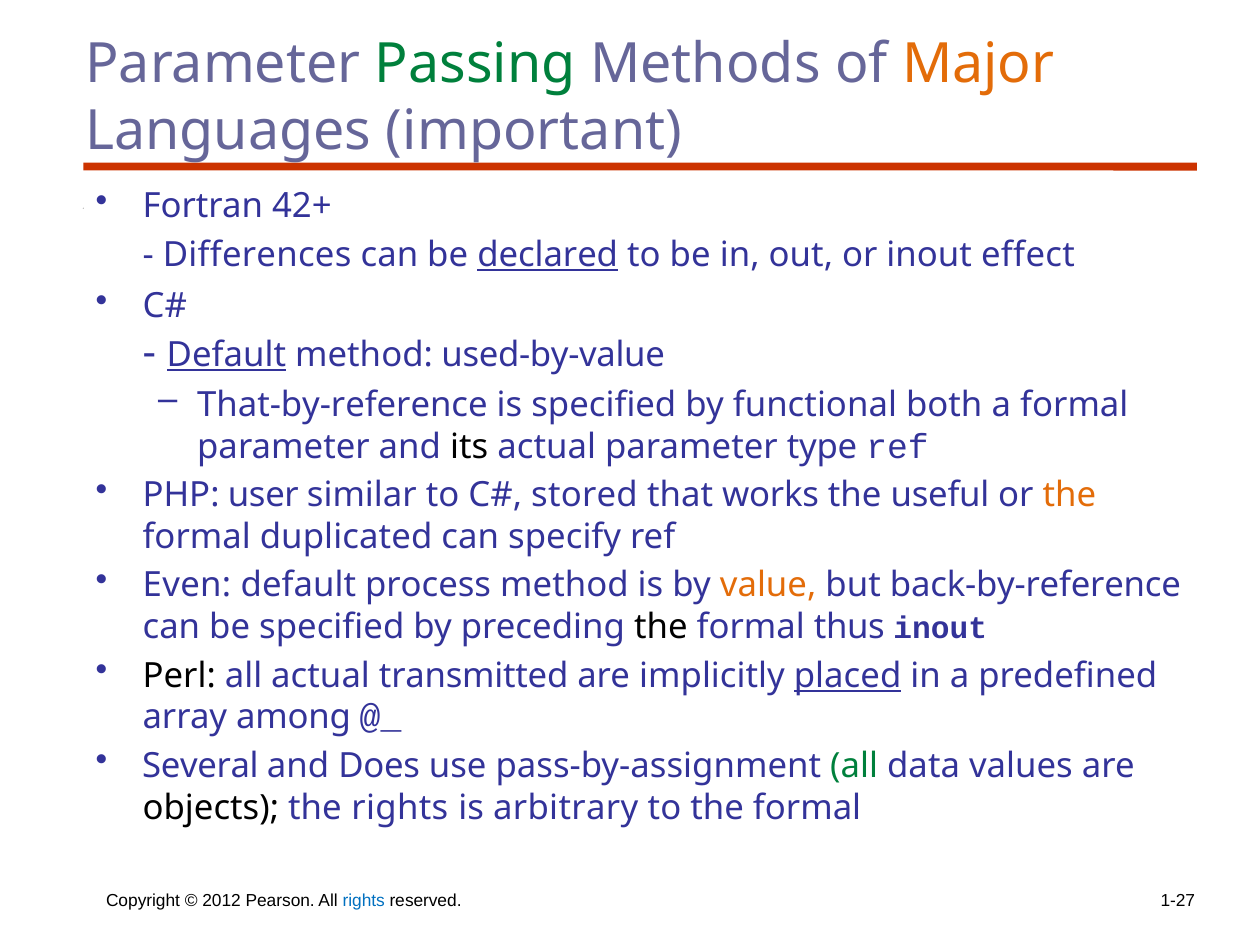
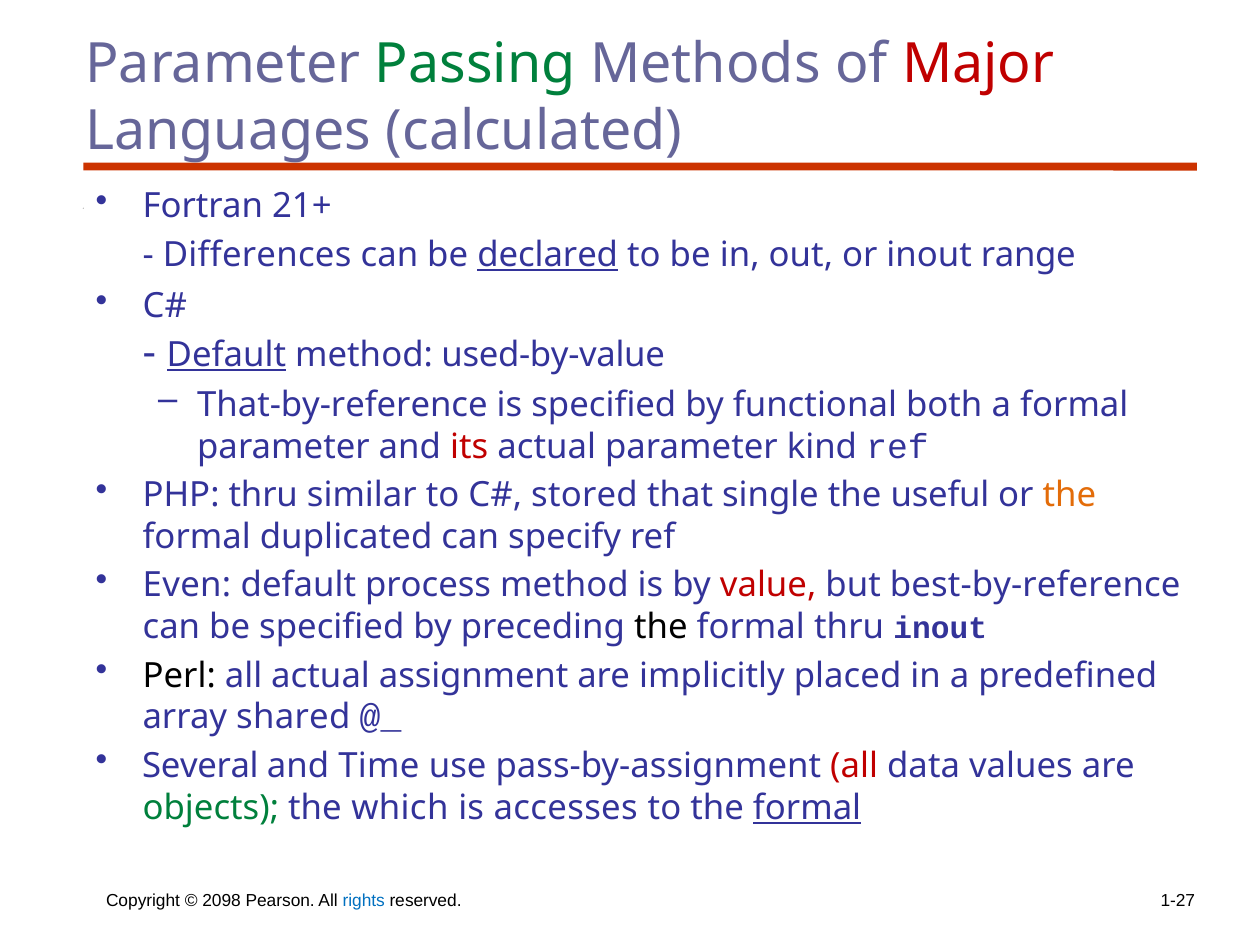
Major colour: orange -> red (978, 64)
important: important -> calculated (534, 131)
42+: 42+ -> 21+ (302, 206)
effect: effect -> range (1028, 255)
its colour: black -> red (469, 447)
type: type -> kind (822, 447)
PHP user: user -> thru (263, 495)
works: works -> single (770, 495)
value colour: orange -> red (768, 585)
back-by-reference: back-by-reference -> best-by-reference (1035, 585)
formal thus: thus -> thru (849, 627)
transmitted: transmitted -> assignment (474, 676)
placed underline: present -> none (848, 676)
among: among -> shared (293, 717)
Does: Does -> Time (379, 766)
all colour: green -> red (854, 766)
objects colour: black -> green (211, 807)
the rights: rights -> which (400, 807)
arbitrary: arbitrary -> accesses (566, 807)
formal underline: none -> present (807, 807)
2012: 2012 -> 2098 (222, 900)
